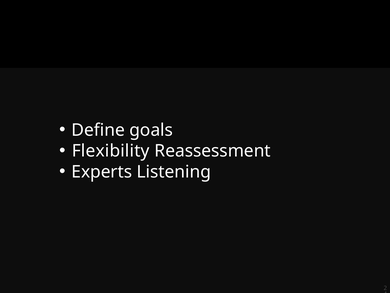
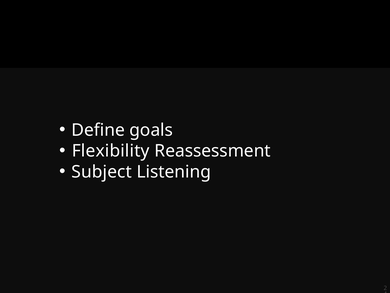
Experts: Experts -> Subject (102, 172)
